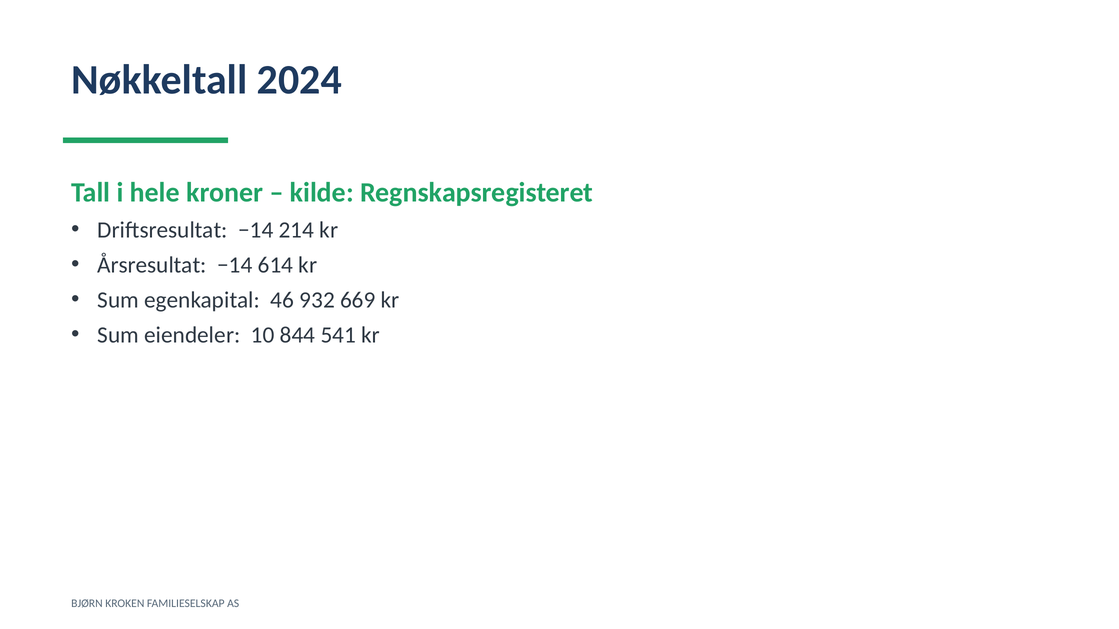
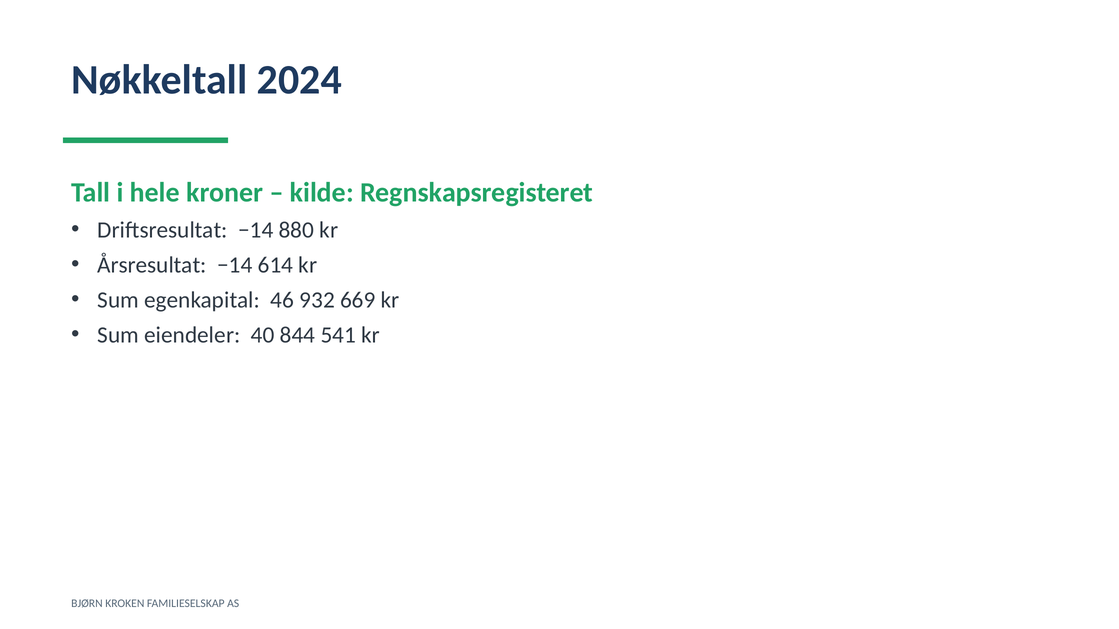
214: 214 -> 880 (296, 230)
10: 10 -> 40 (263, 335)
